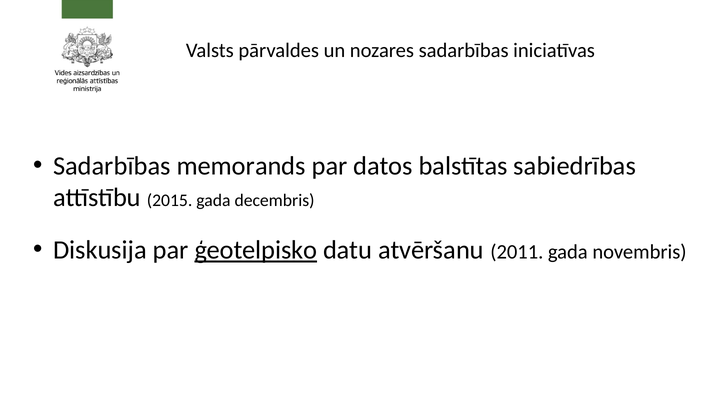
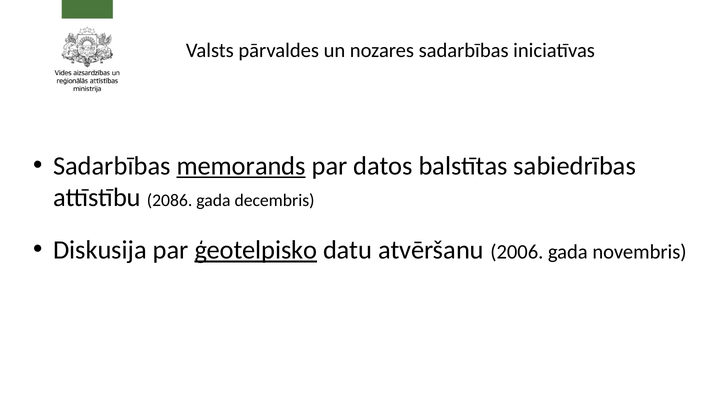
memorands underline: none -> present (241, 166)
2015: 2015 -> 2086 (170, 201)
2011: 2011 -> 2006 (517, 252)
